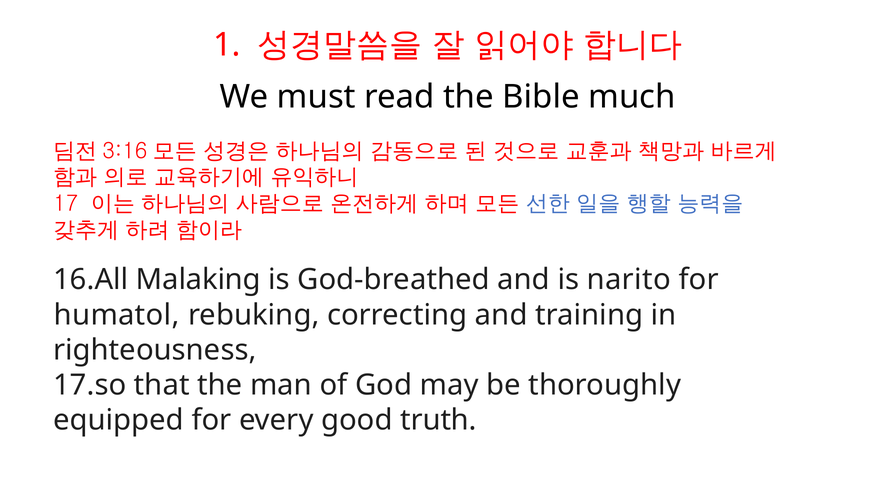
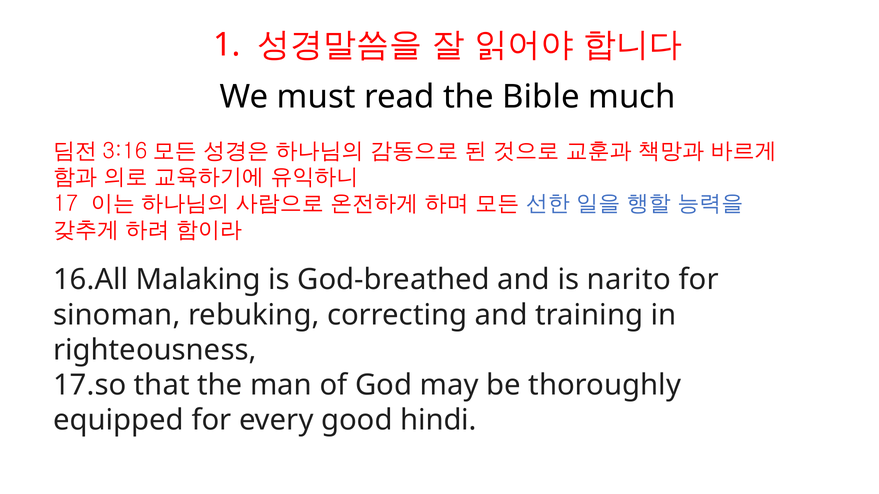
humatol: humatol -> sinoman (117, 315)
truth: truth -> hindi (438, 421)
